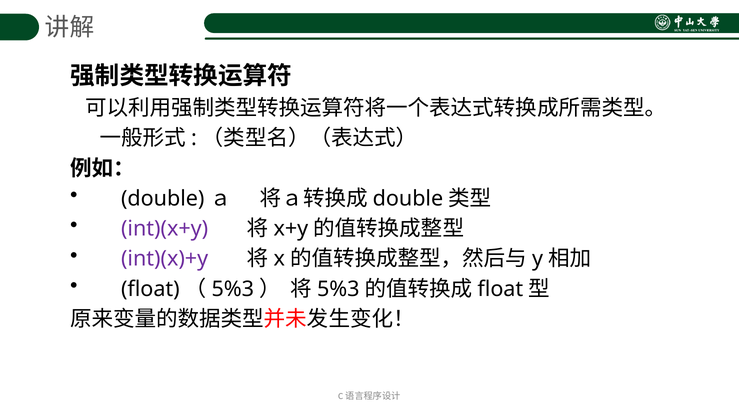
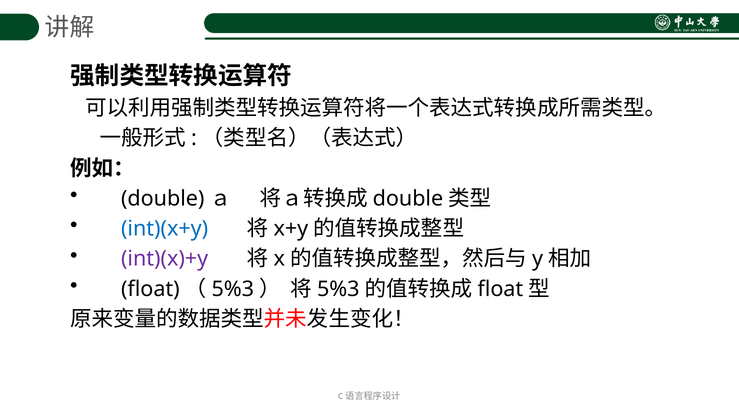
int)(x+y colour: purple -> blue (165, 229)
